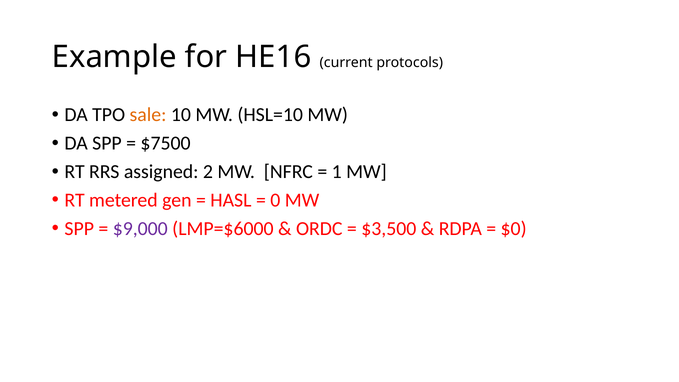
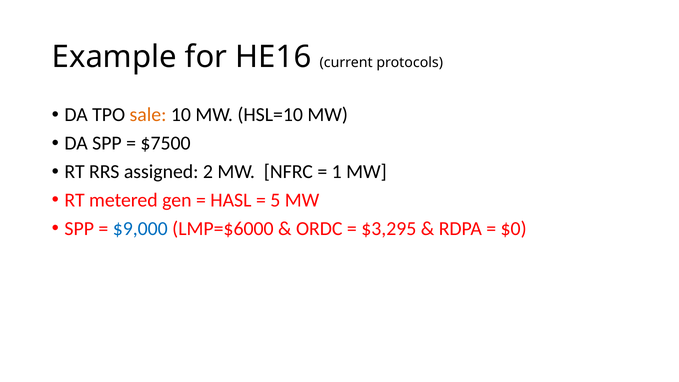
0: 0 -> 5 (275, 200)
$9,000 colour: purple -> blue (140, 229)
$3,500: $3,500 -> $3,295 (389, 229)
